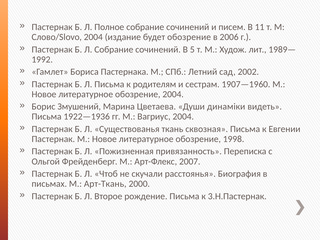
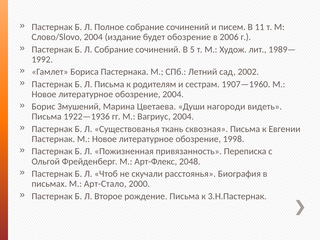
динаміки: динаміки -> нагороди (226, 107)
2007: 2007 -> 2048 (190, 161)
Арт-Ткань: Арт-Ткань -> Арт-Стало (105, 184)
